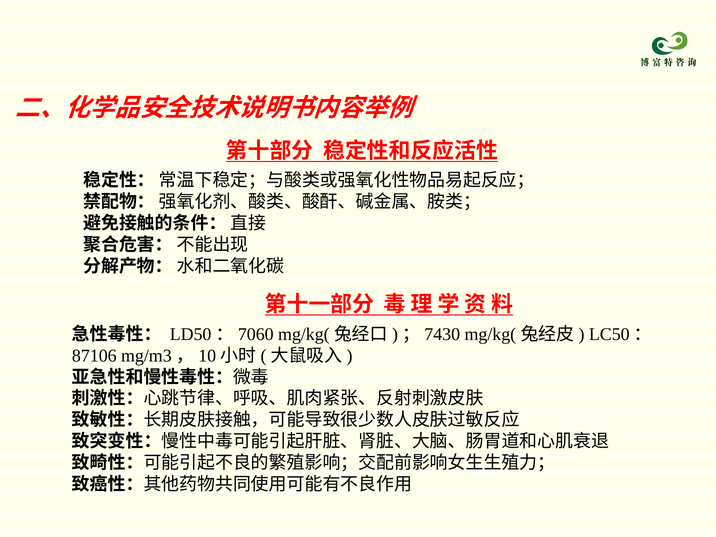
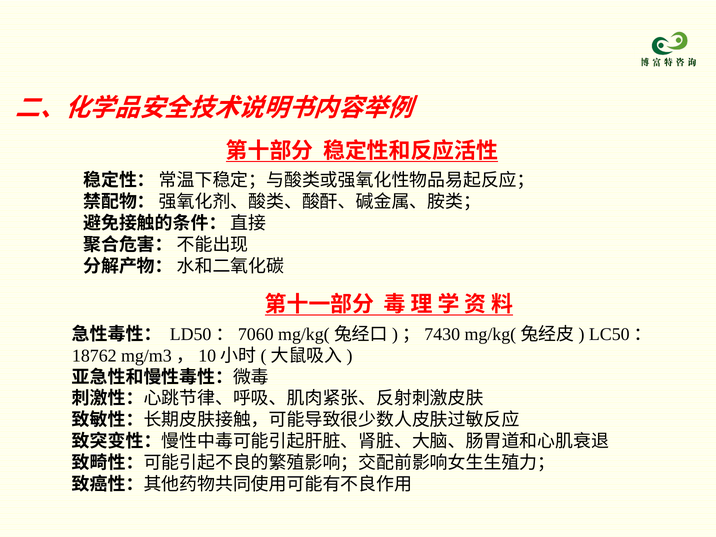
87106: 87106 -> 18762 (94, 356)
